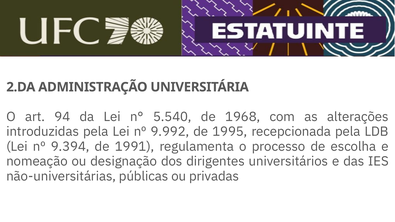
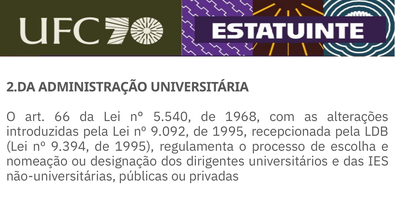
94: 94 -> 66 (62, 117)
9.992: 9.992 -> 9.092 (170, 132)
9.394 de 1991: 1991 -> 1995 (135, 147)
